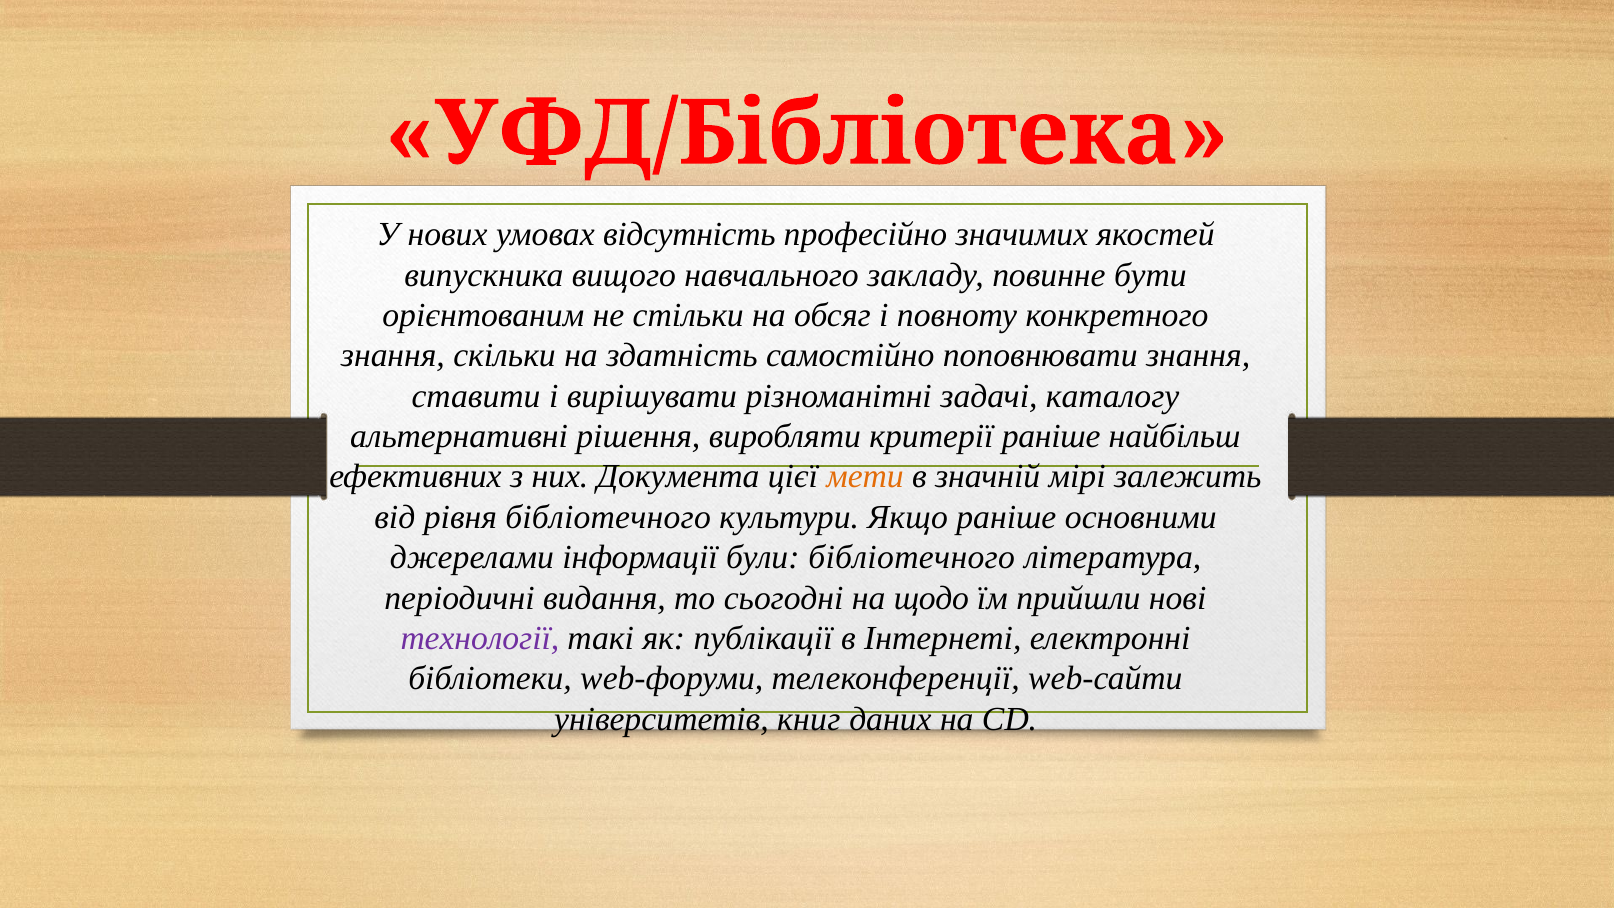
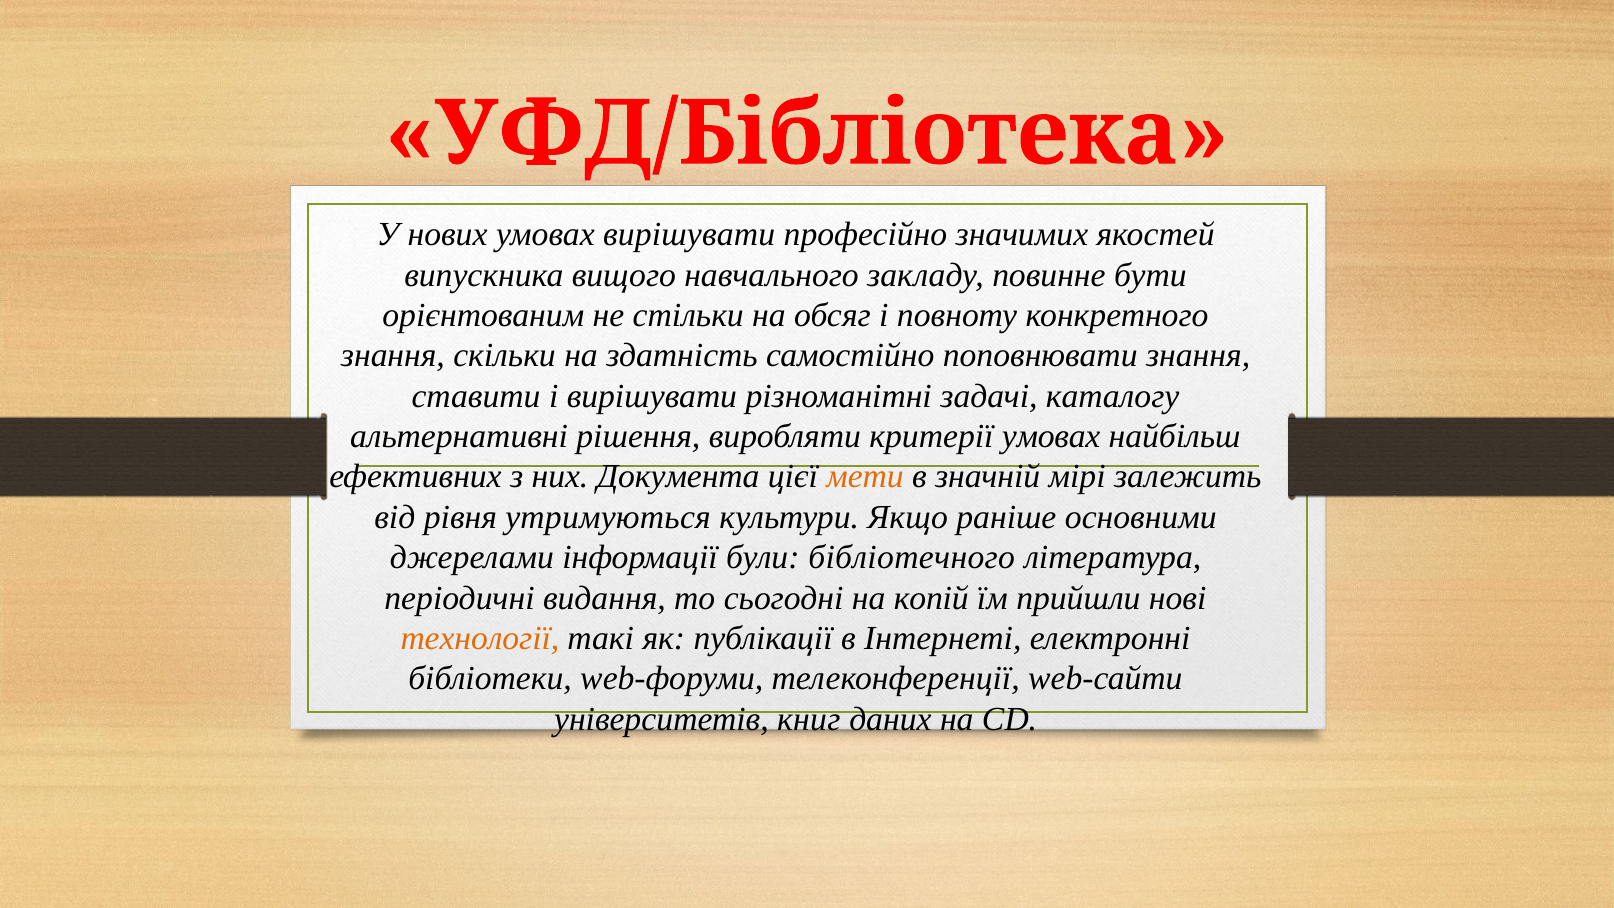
умовах відсутність: відсутність -> вирішувати (689, 235)
критерії раніше: раніше -> умовах (1051, 436)
рівня бібліотечного: бібліотечного -> утримуються (608, 517)
щодо: щодо -> копій (931, 598)
технології colour: purple -> orange (480, 638)
